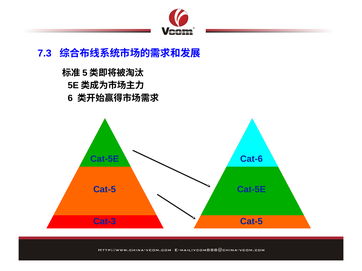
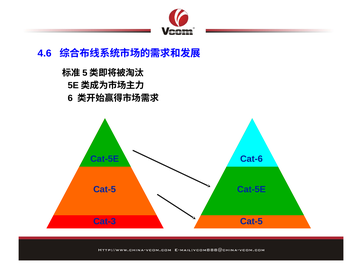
7.3: 7.3 -> 4.6 (45, 53)
